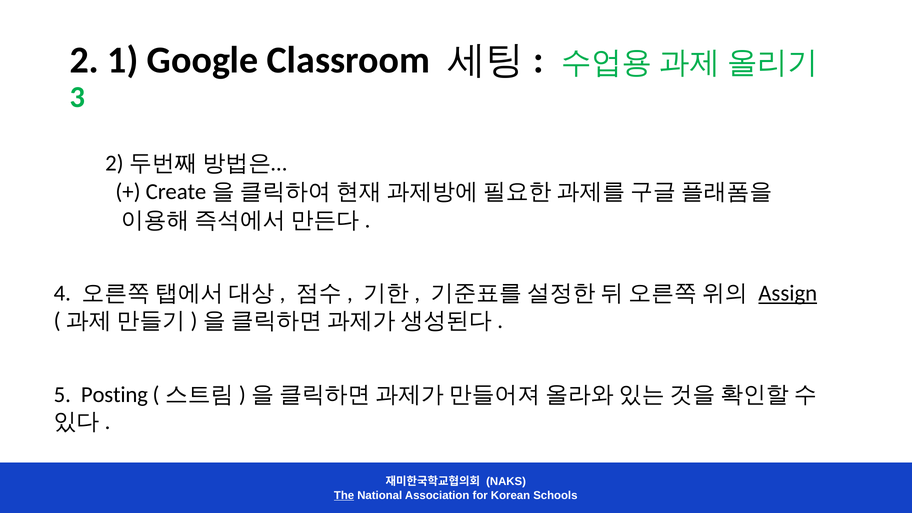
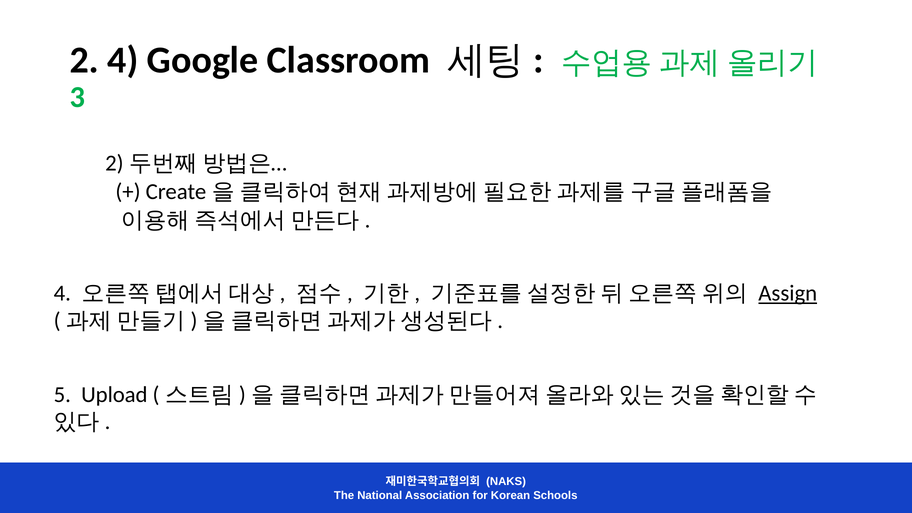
2 1: 1 -> 4 (123, 60)
Posting: Posting -> Upload (114, 394)
The underline: present -> none (344, 495)
